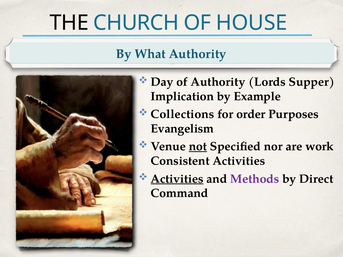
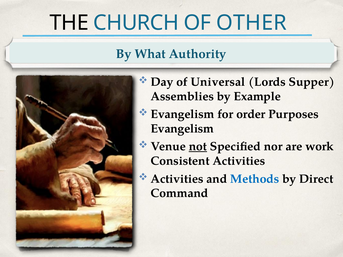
HOUSE: HOUSE -> OTHER (251, 23)
of Authority: Authority -> Universal (218, 82)
Implication: Implication -> Assemblies (182, 97)
Collections: Collections -> Evangelism (183, 114)
Activities underline: present -> none (177, 179)
Methods colour: purple -> blue (255, 179)
